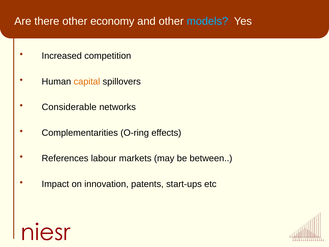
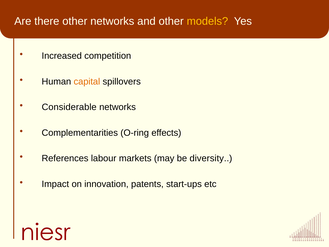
other economy: economy -> networks (112, 21)
models colour: light blue -> yellow (207, 21)
between: between -> diversity (211, 158)
